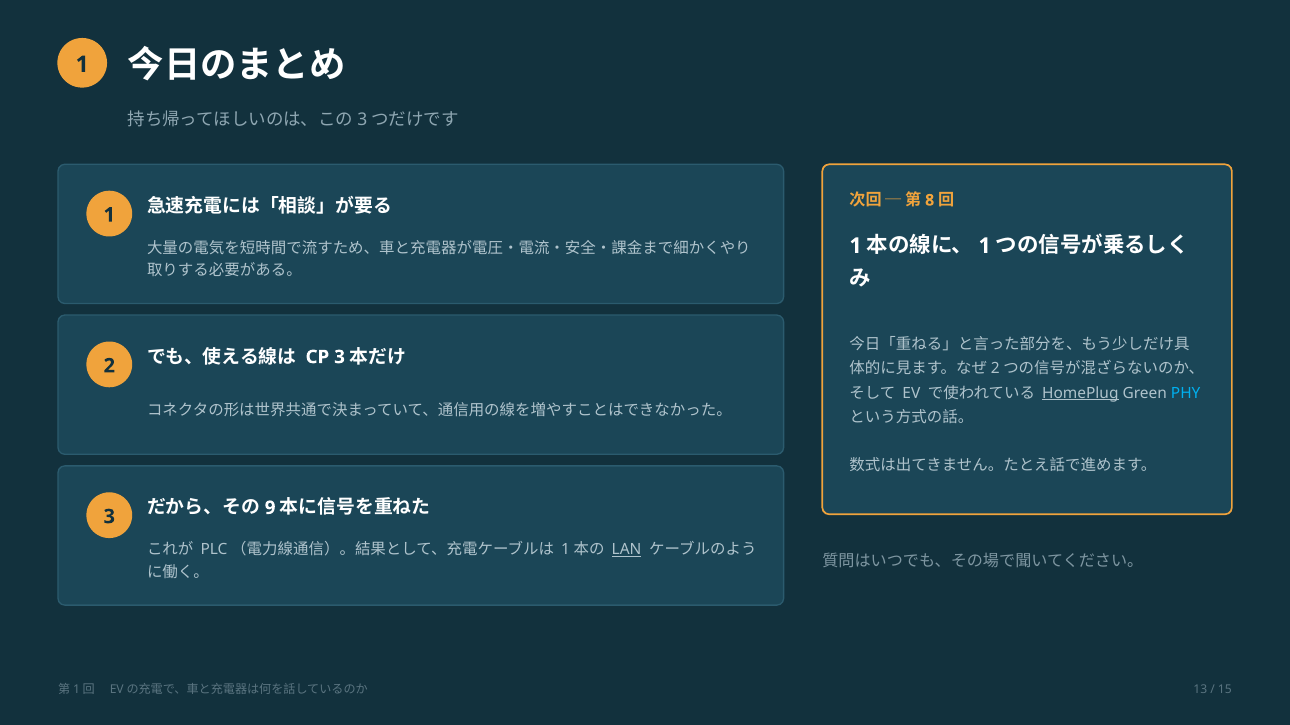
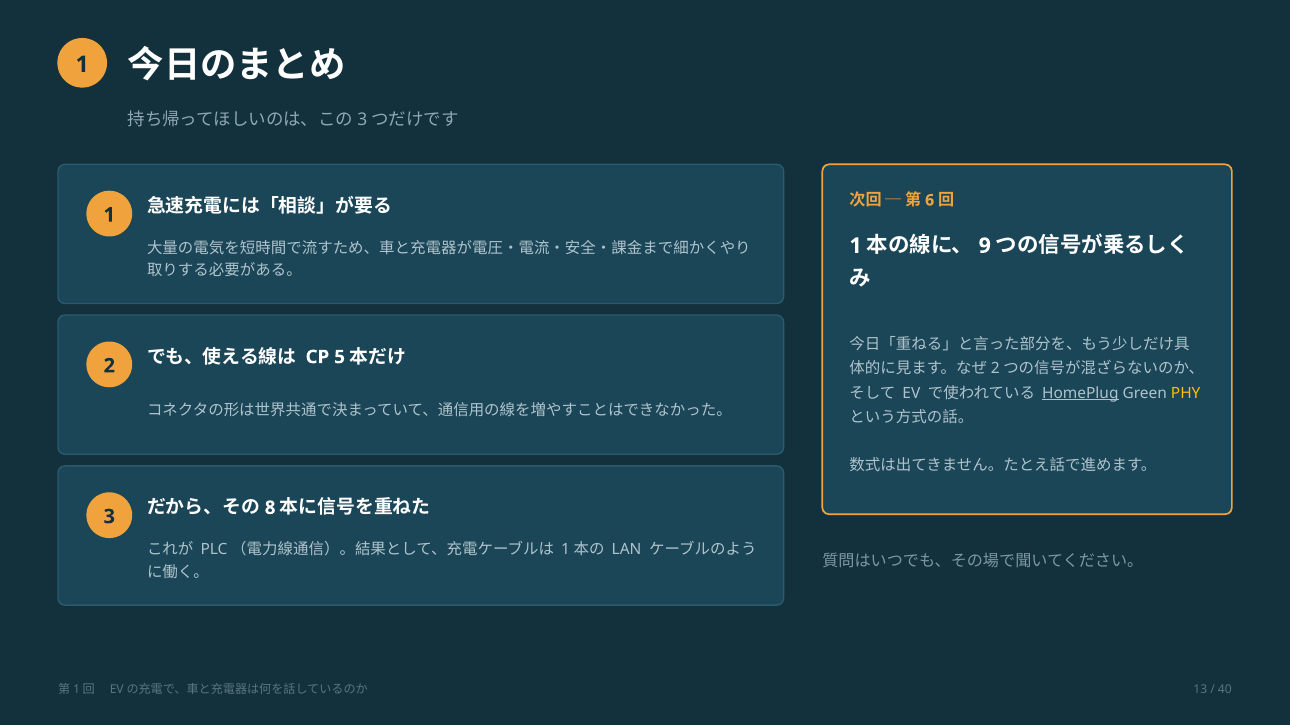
8: 8 -> 6 (930, 200)
1: 1 -> 9 (985, 246)
CP 3: 3 -> 5 (340, 357)
PHY colour: light blue -> yellow (1186, 393)
9: 9 -> 8 (270, 508)
LAN underline: present -> none (627, 550)
15: 15 -> 40 (1225, 690)
